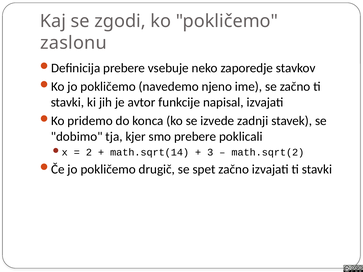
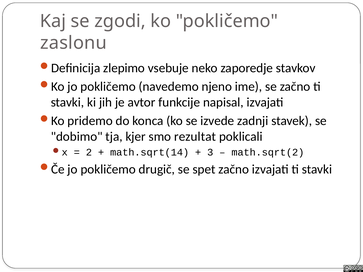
prebere: prebere -> zlepimo (124, 68)
smo prebere: prebere -> rezultat (195, 137)
